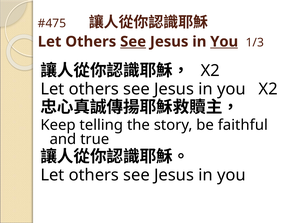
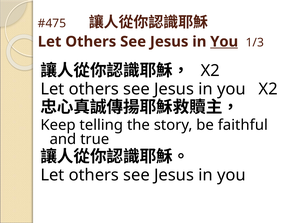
See underline: present -> none (133, 42)
